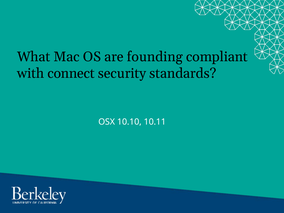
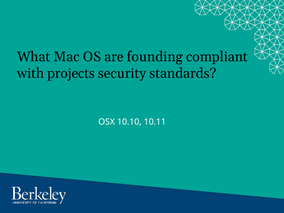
connect: connect -> projects (71, 73)
